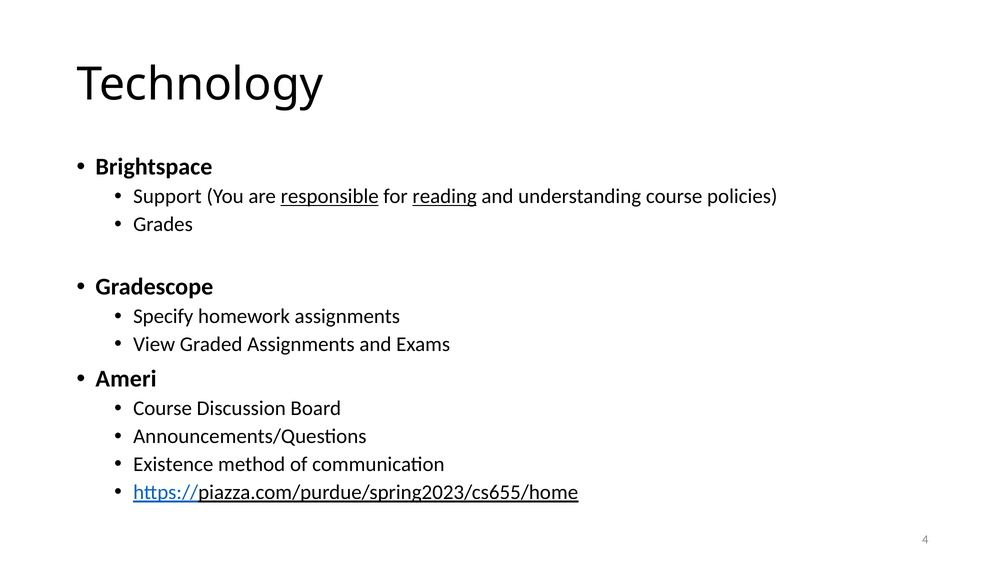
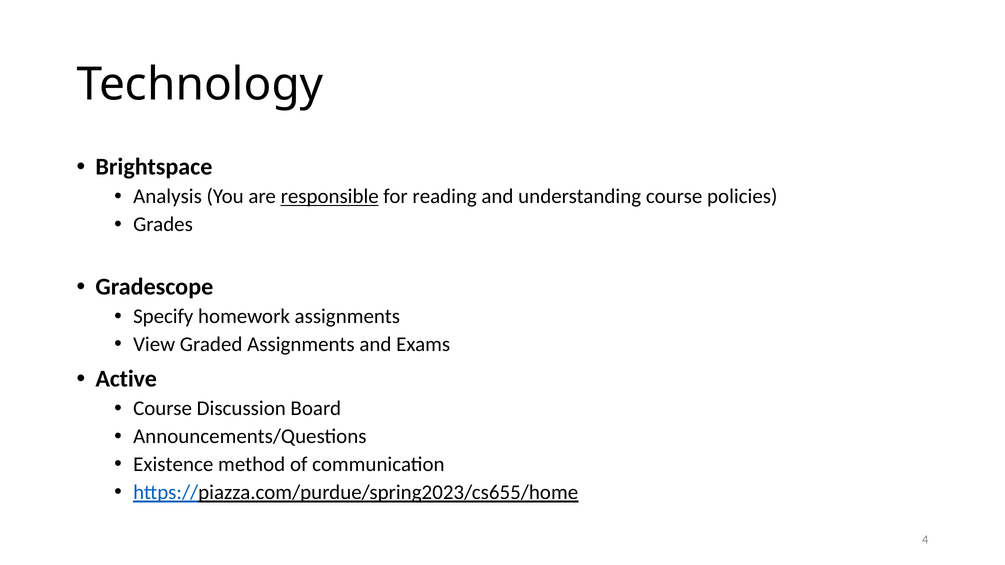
Support: Support -> Analysis (167, 197)
reading underline: present -> none (445, 197)
Ameri: Ameri -> Active (126, 379)
